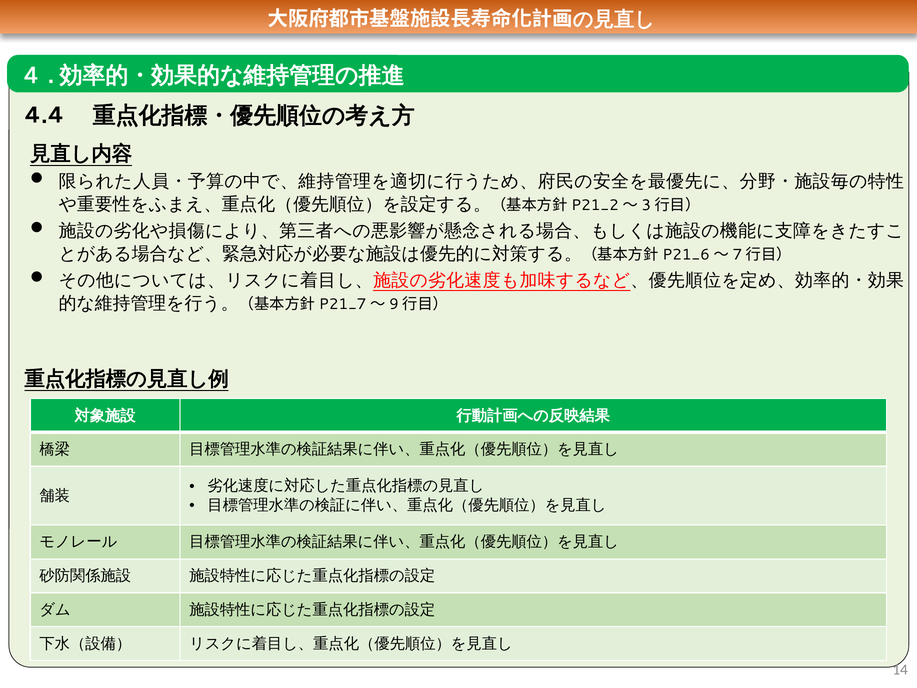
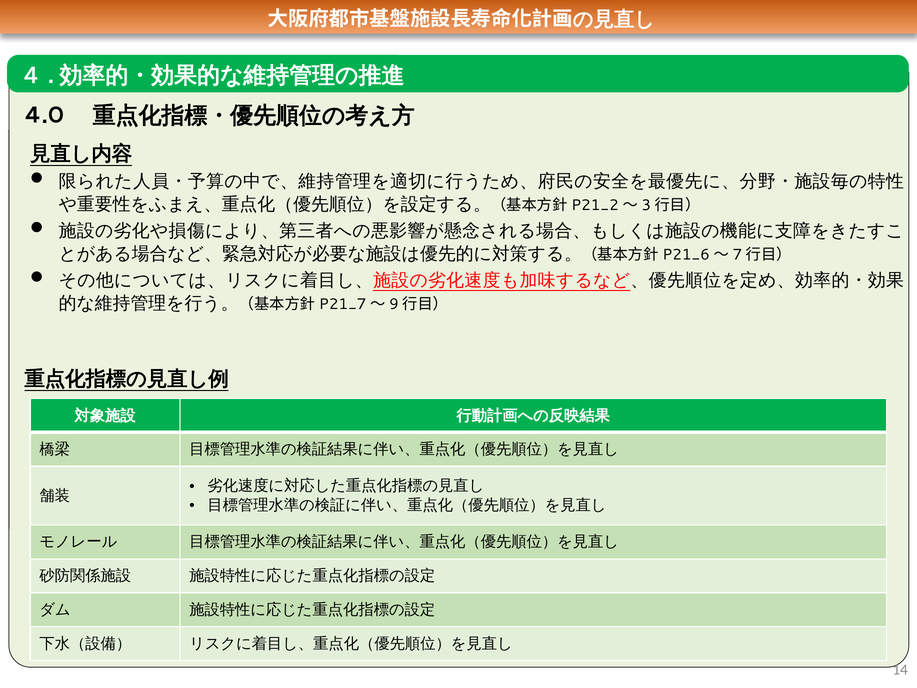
4.4: 4.4 -> 4.0 (44, 115)
